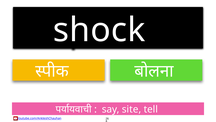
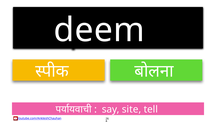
shock: shock -> deem (99, 30)
